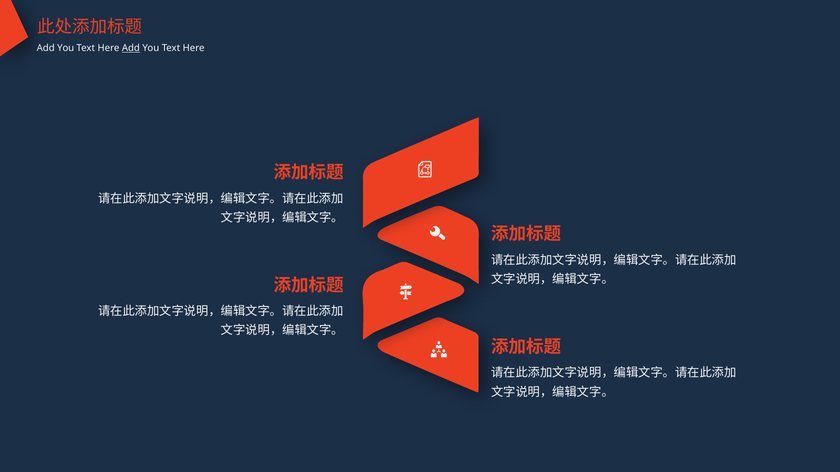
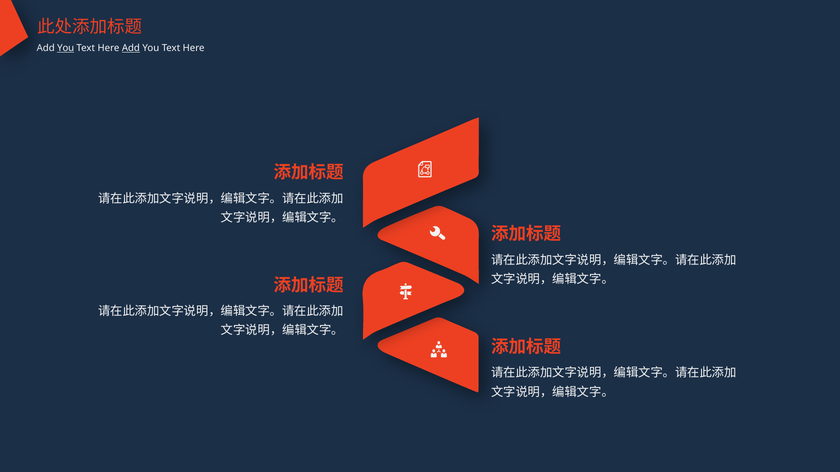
You underline: none -> present (66, 48)
